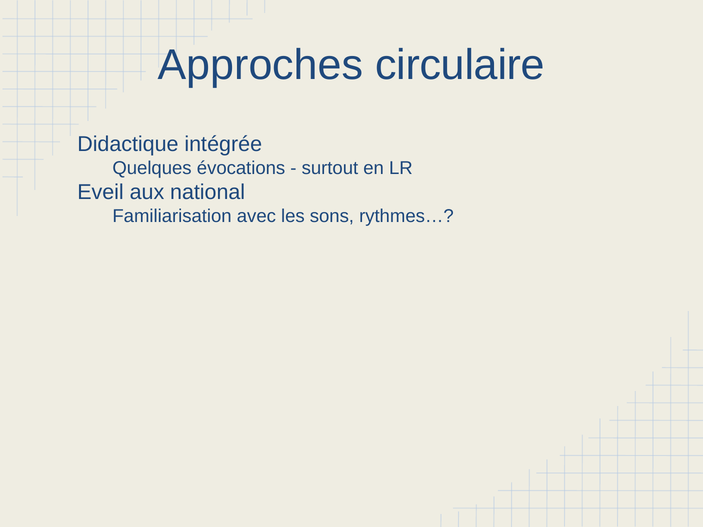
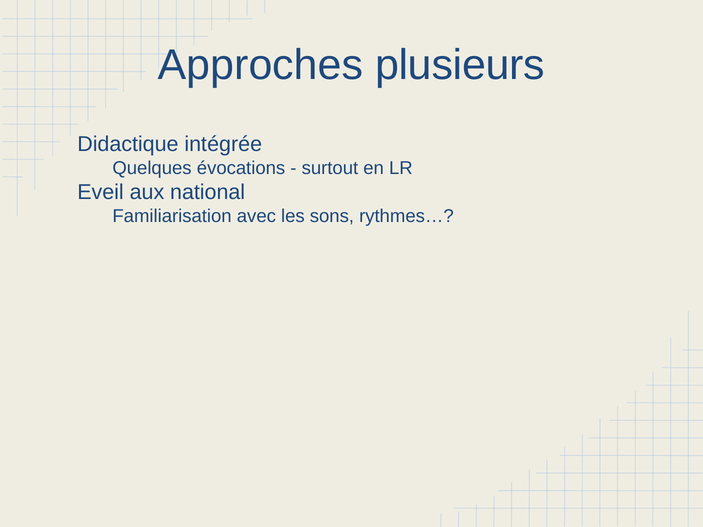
circulaire: circulaire -> plusieurs (460, 65)
